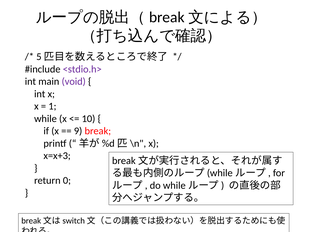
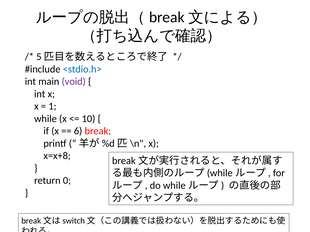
<stdio.h> colour: purple -> blue (82, 69)
9: 9 -> 6 (78, 131)
x=x+3: x=x+3 -> x=x+8 (57, 156)
